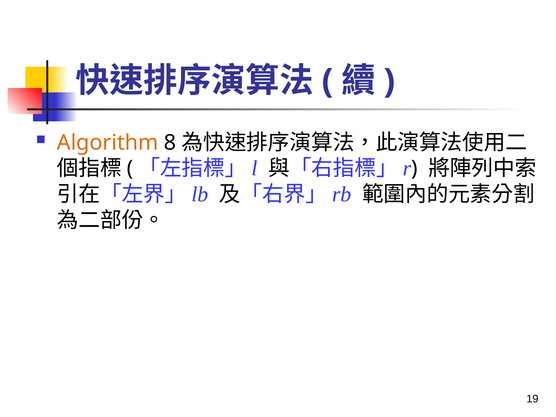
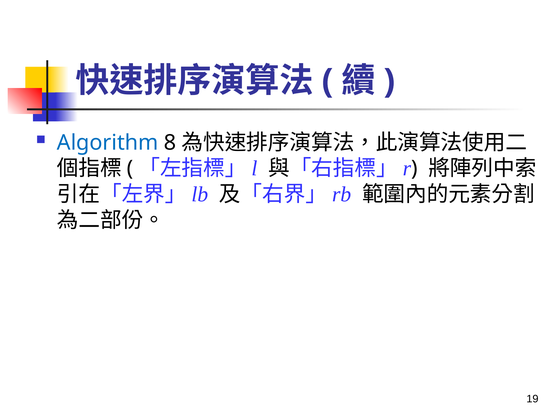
Algorithm colour: orange -> blue (108, 143)
